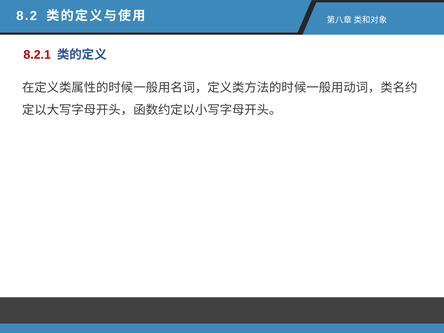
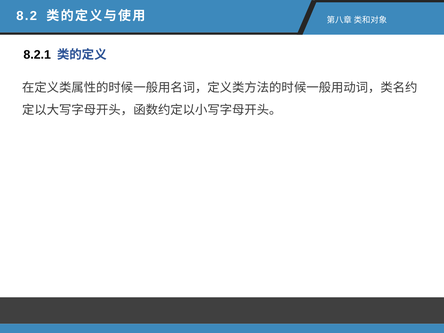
8.2.1 colour: red -> black (37, 55)
